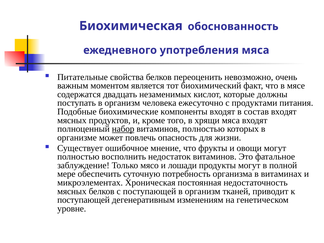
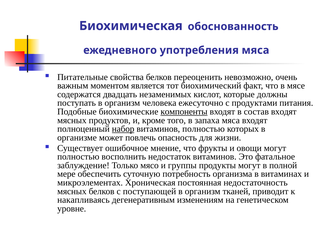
компоненты underline: none -> present (184, 112)
хрящи: хрящи -> запаха (207, 120)
лошади: лошади -> группы (182, 165)
поступающей: поступающей -> накапливаясь (83, 200)
